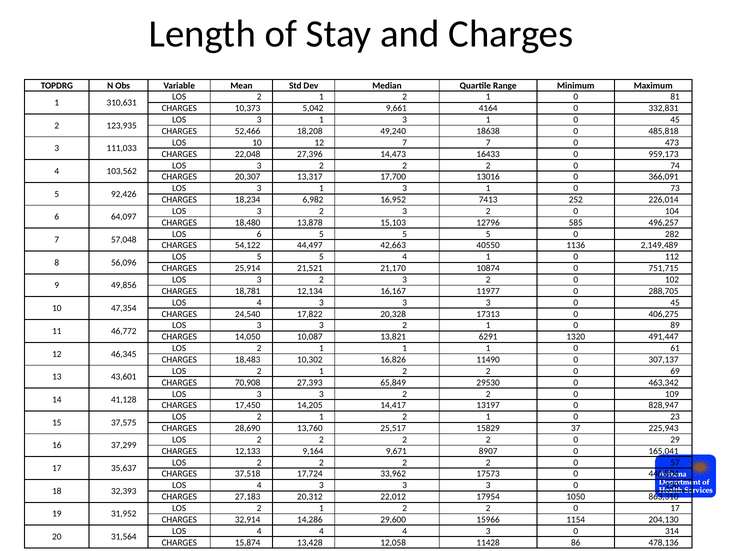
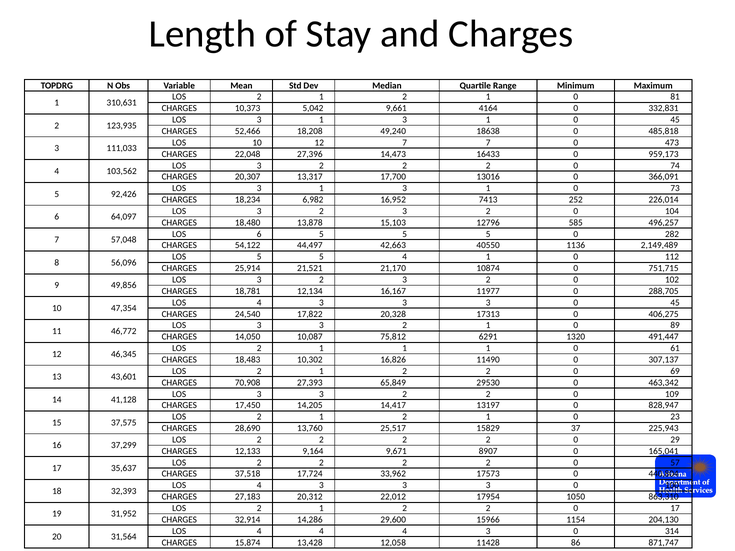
13,821: 13,821 -> 75,812 (393, 337)
478,136: 478,136 -> 871,747 (664, 543)
